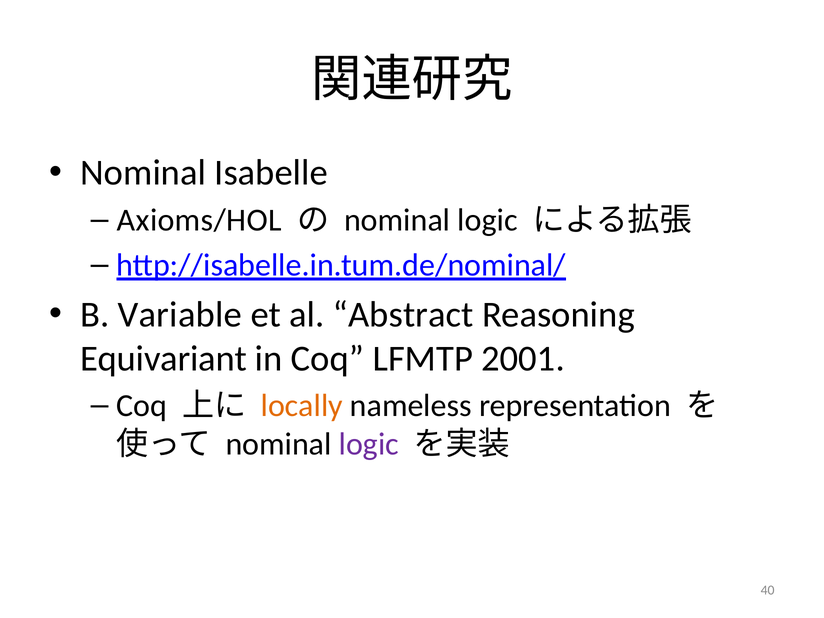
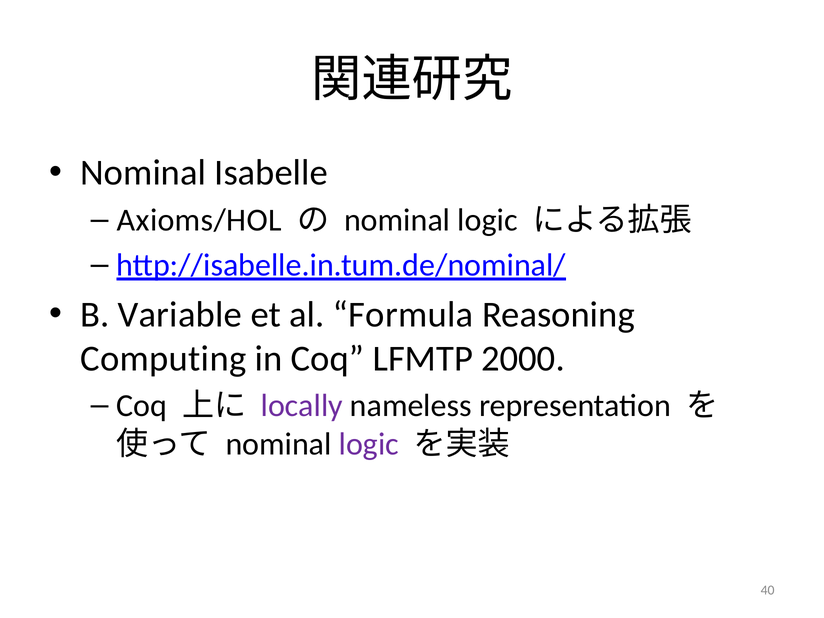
Abstract: Abstract -> Formula (403, 315)
Equivariant: Equivariant -> Computing (163, 359)
2001: 2001 -> 2000 (523, 359)
locally colour: orange -> purple (302, 406)
